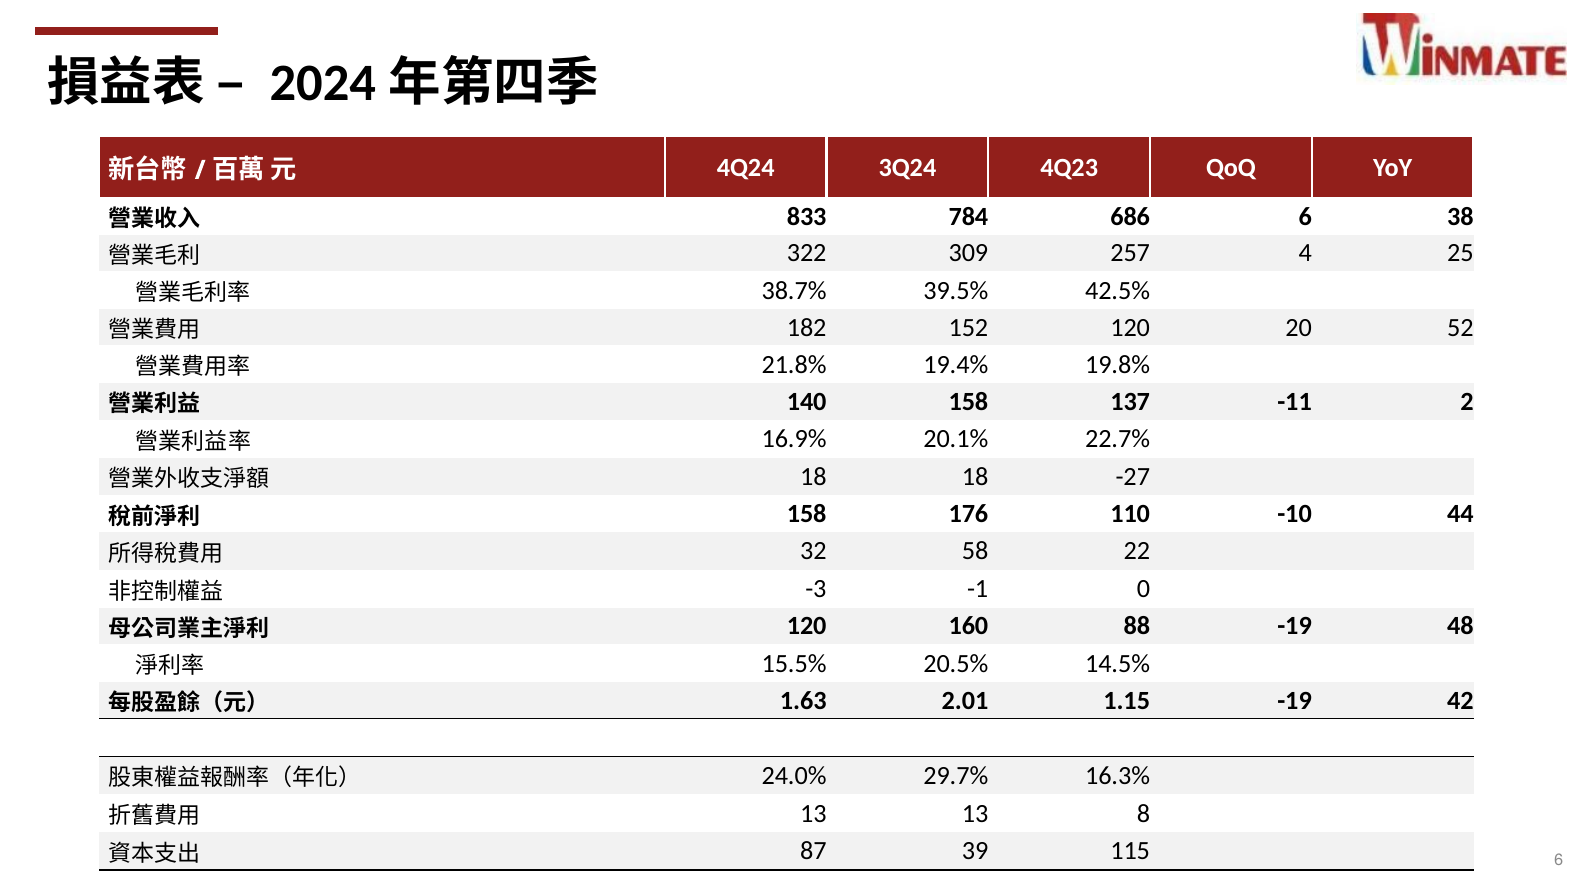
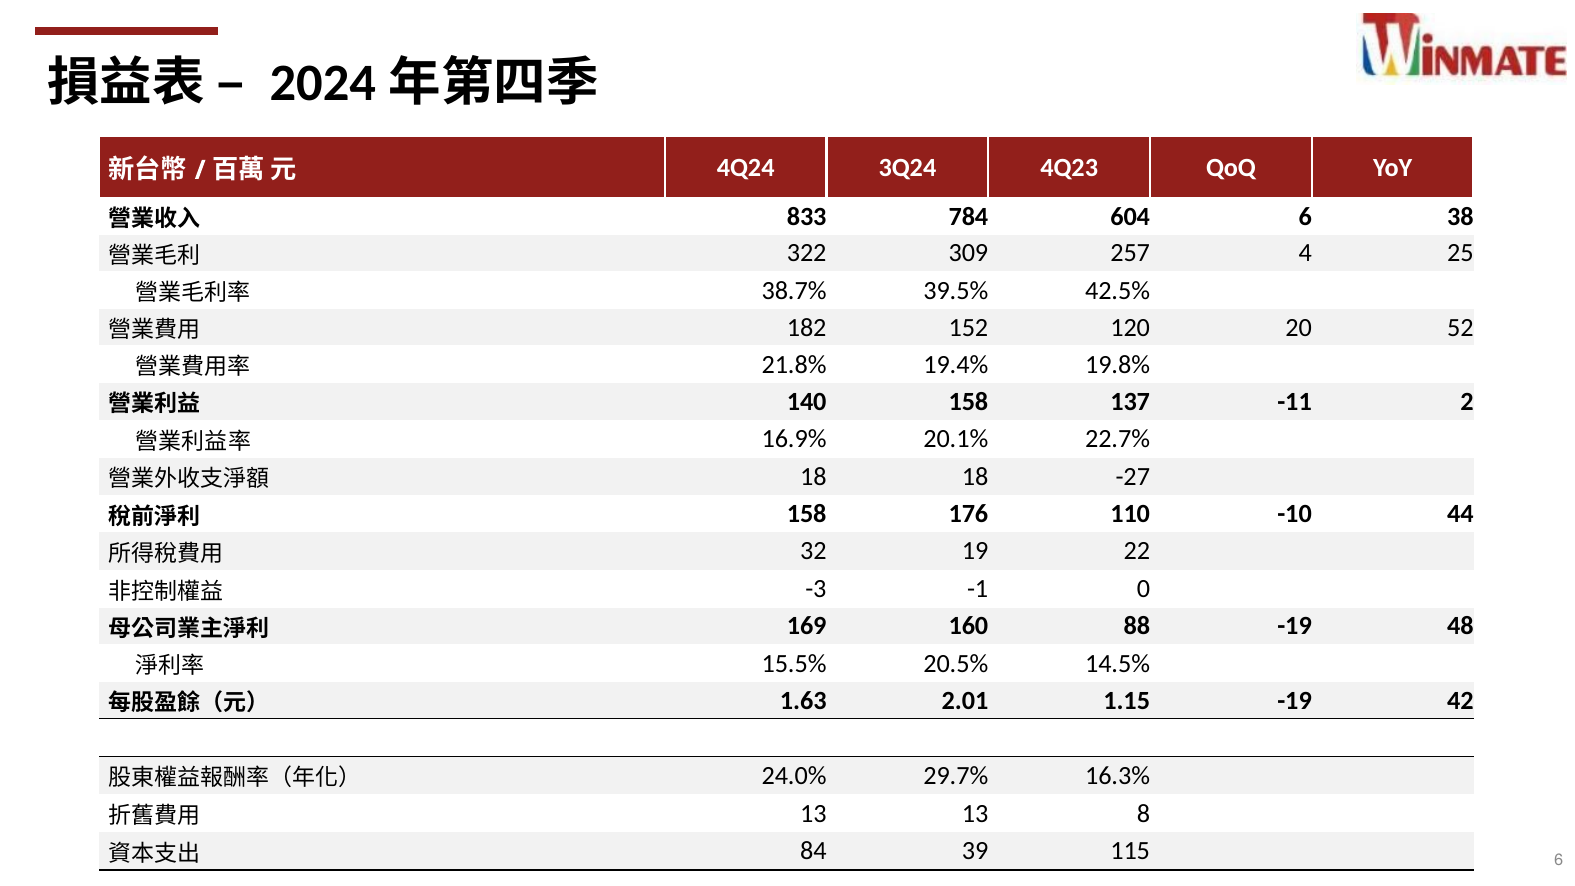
686: 686 -> 604 (1130, 217)
58: 58 -> 19 (975, 551)
120: 120 -> 169 (807, 626)
87: 87 -> 84 (813, 851)
